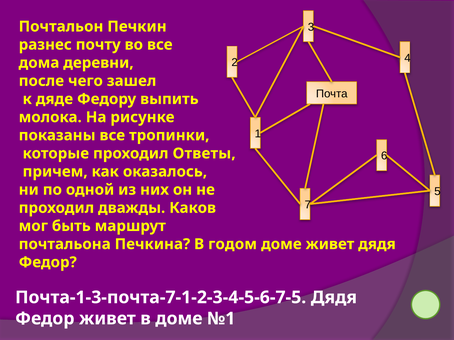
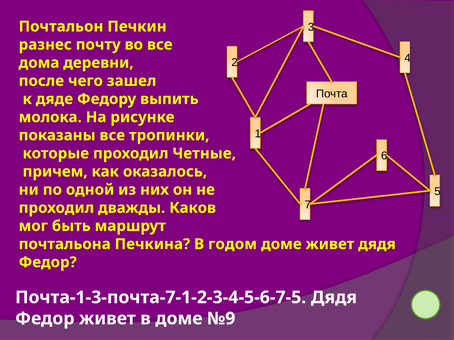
Ответы: Ответы -> Четные (204, 154)
№1: №1 -> №9 (221, 319)
